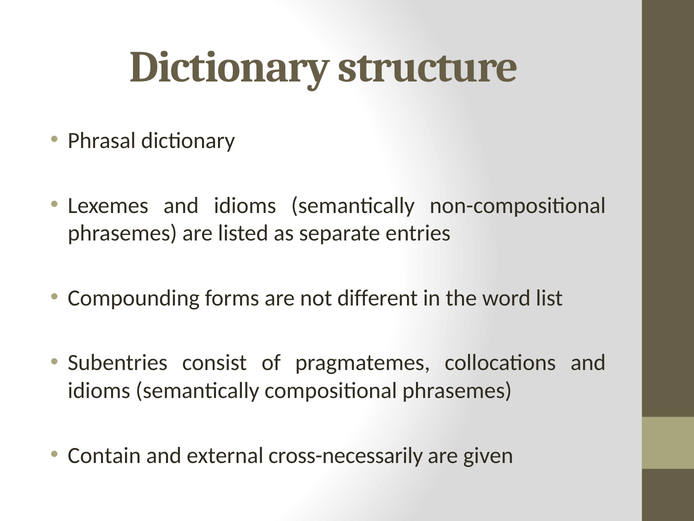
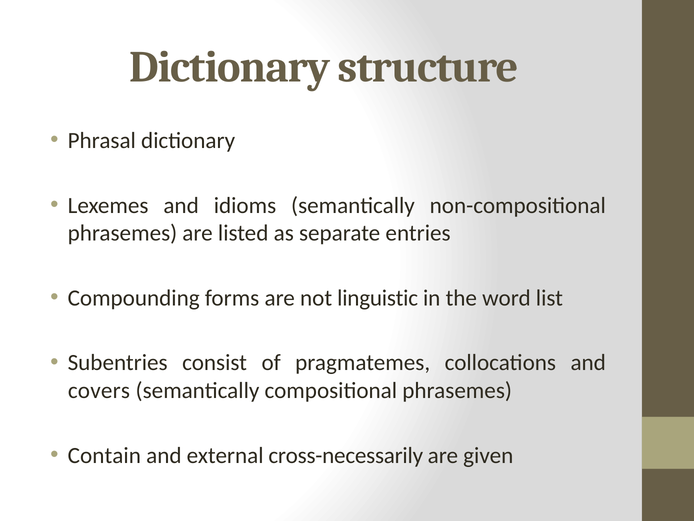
different: different -> linguistic (378, 298)
idioms: idioms -> covers (99, 390)
